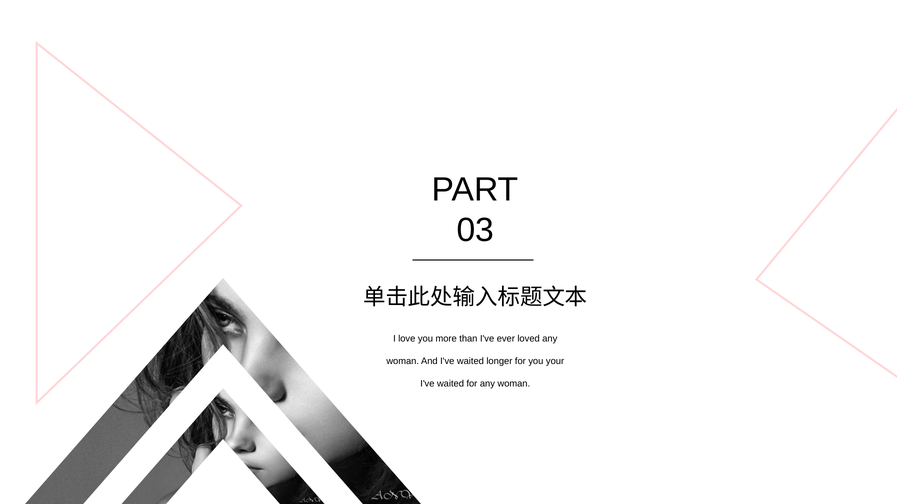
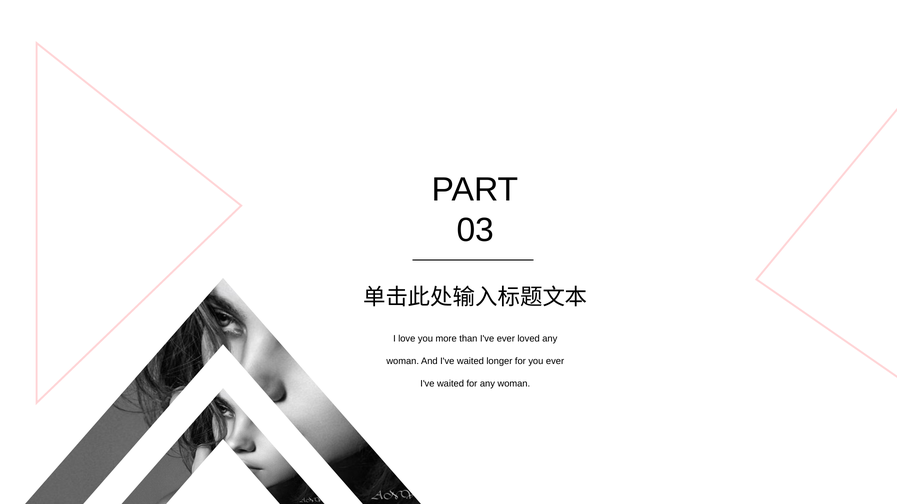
you your: your -> ever (555, 361)
